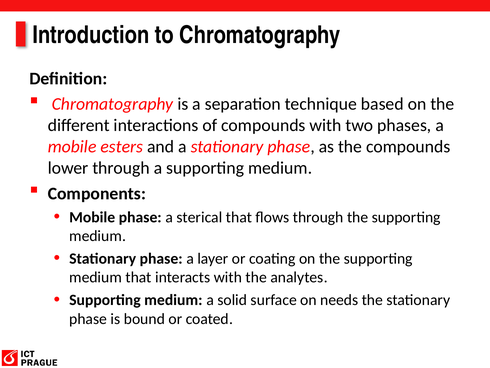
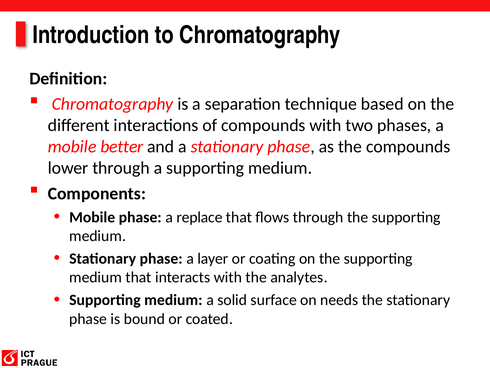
esters: esters -> better (122, 146)
sterical: sterical -> replace (199, 217)
